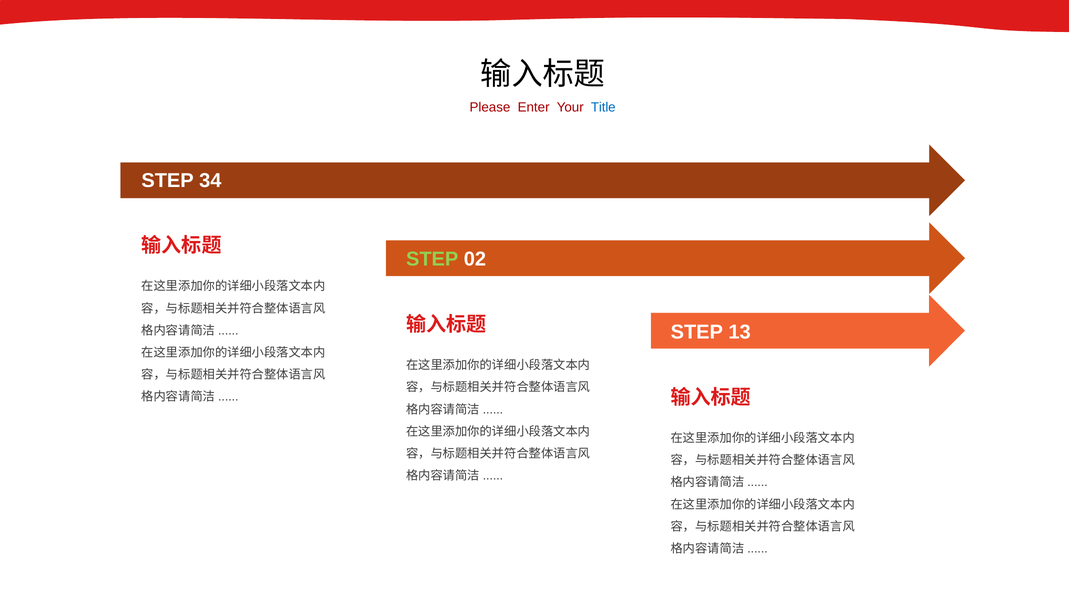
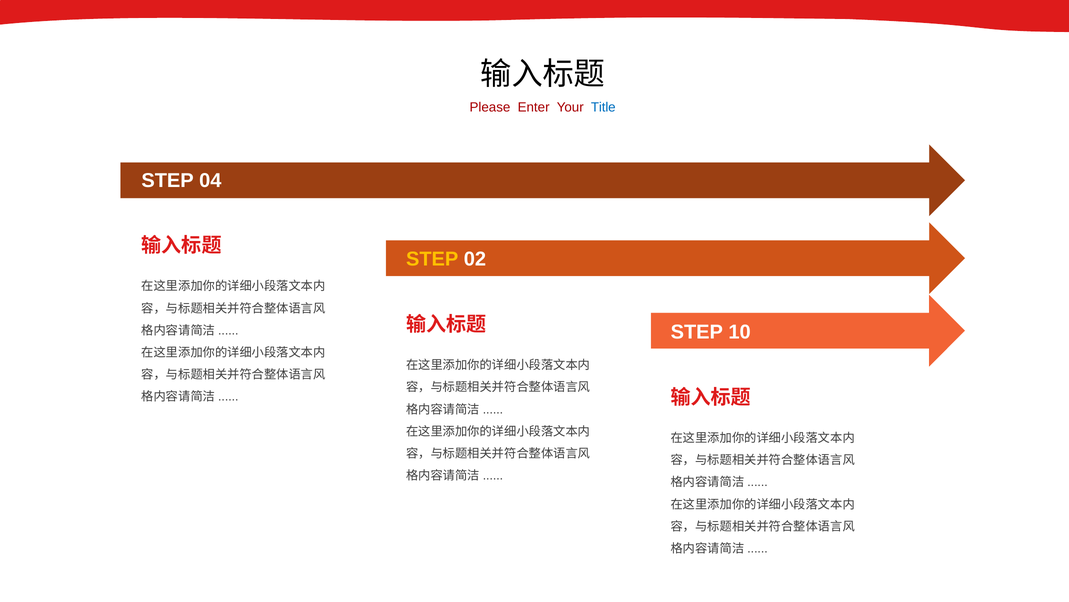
34: 34 -> 04 (210, 180)
STEP colour: light green -> yellow (432, 259)
13: 13 -> 10 (740, 332)
